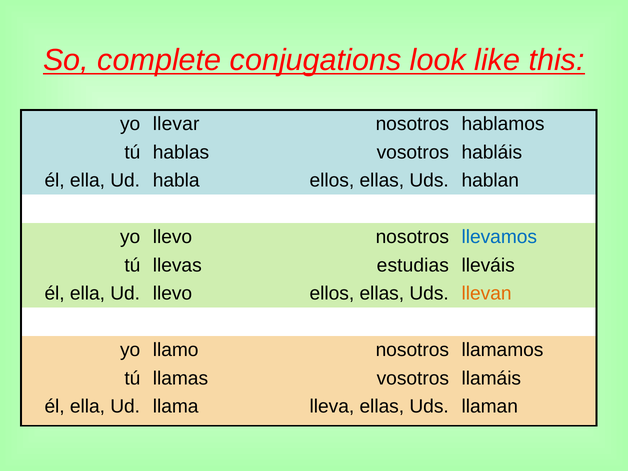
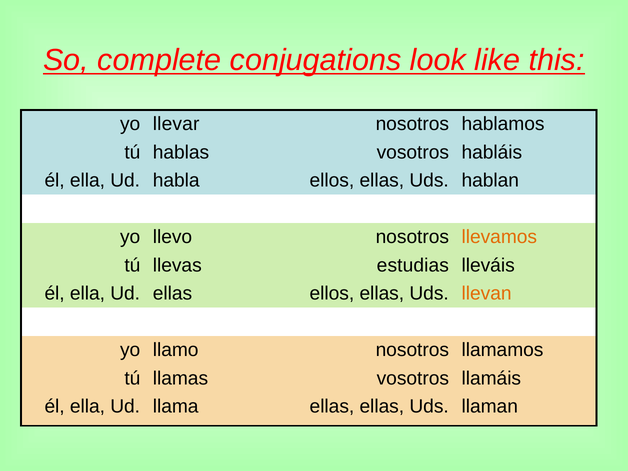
llevamos colour: blue -> orange (499, 237)
Ud llevo: llevo -> ellas (172, 294)
llama lleva: lleva -> ellas (332, 407)
